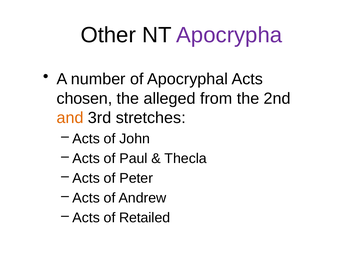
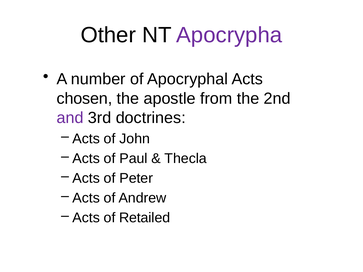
alleged: alleged -> apostle (170, 99)
and colour: orange -> purple (70, 118)
stretches: stretches -> doctrines (151, 118)
